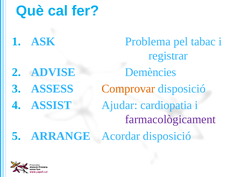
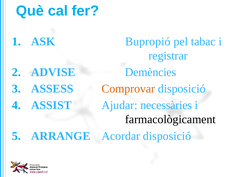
Problema: Problema -> Bupropió (148, 41)
cardiopatia: cardiopatia -> necessàries (166, 105)
farmacològicament colour: purple -> black (170, 119)
